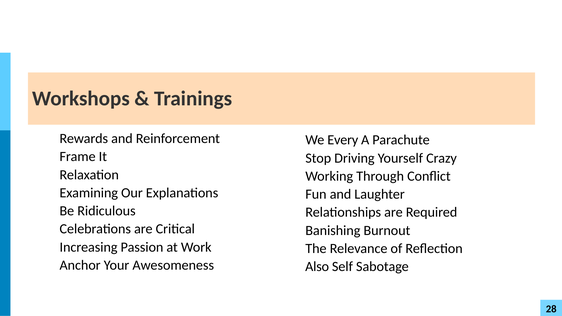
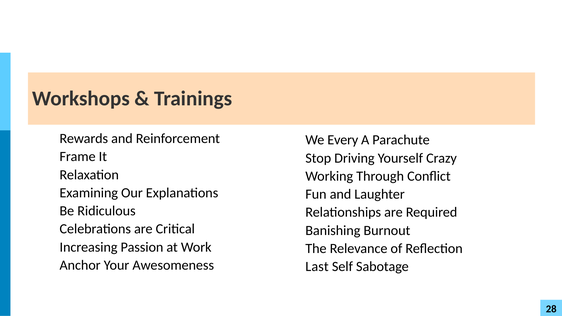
Also: Also -> Last (317, 267)
